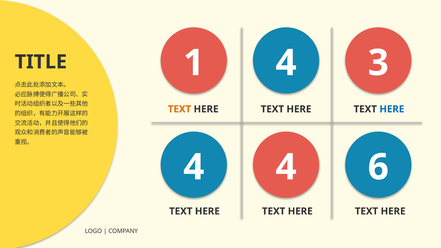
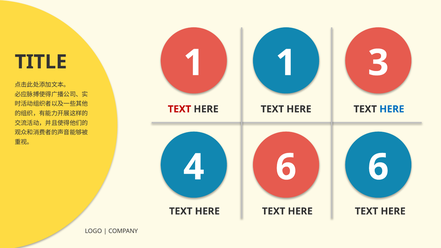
1 4: 4 -> 1 (286, 63)
TEXT colour: orange -> red (179, 109)
4 4: 4 -> 6 (286, 167)
